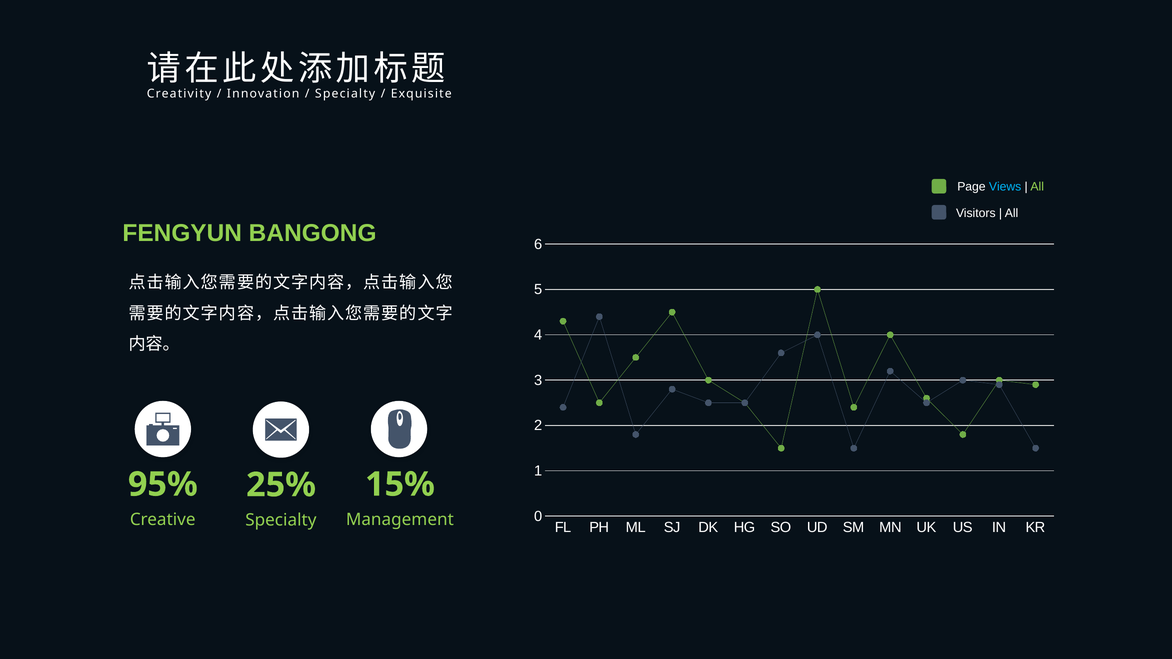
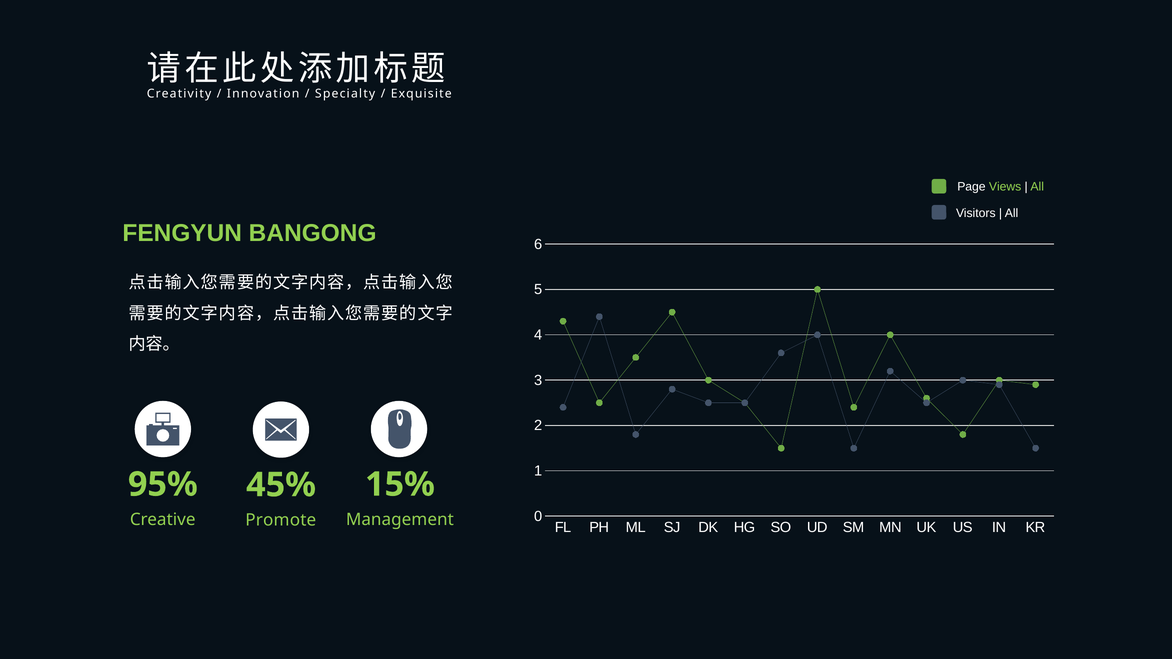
Views colour: light blue -> light green (1005, 187)
25%: 25% -> 45% (281, 485)
Creative Specialty: Specialty -> Promote (281, 521)
